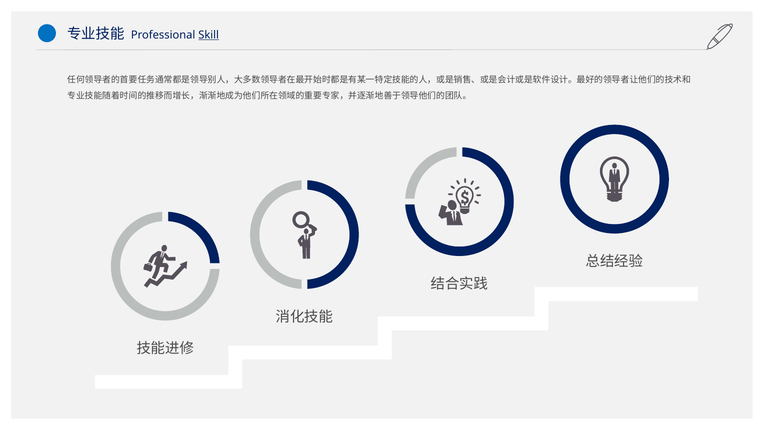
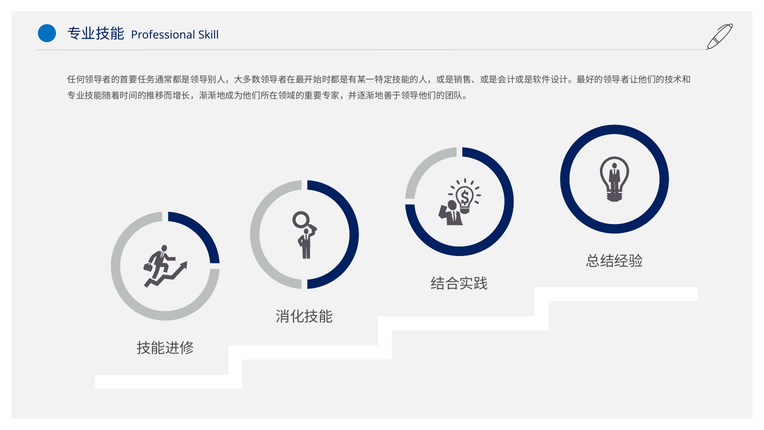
Skill underline: present -> none (209, 35)
